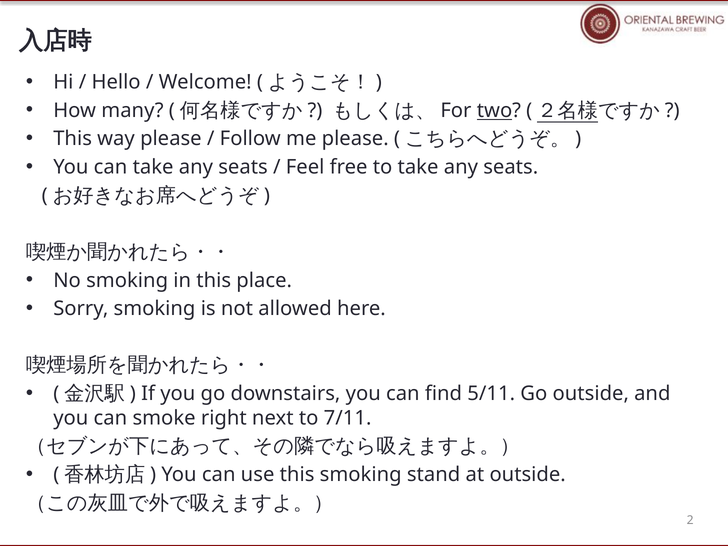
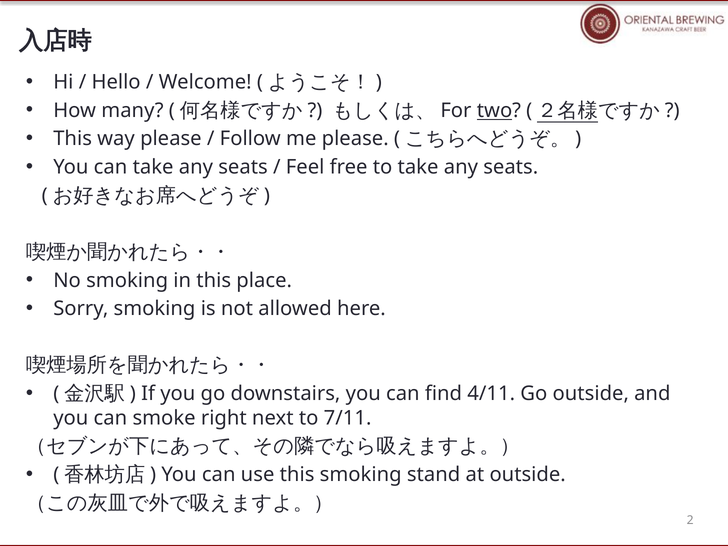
5/11: 5/11 -> 4/11 (491, 394)
